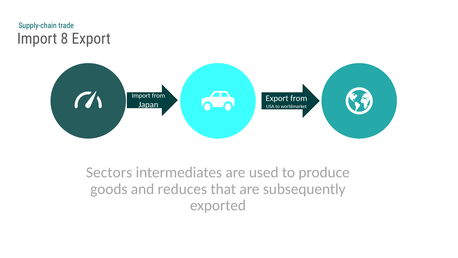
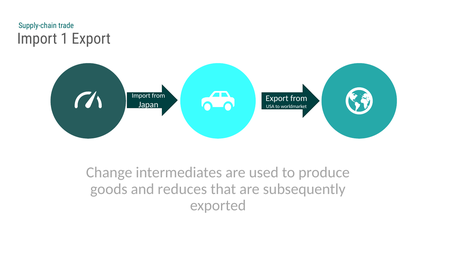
8: 8 -> 1 (64, 39)
Sectors: Sectors -> Change (109, 172)
